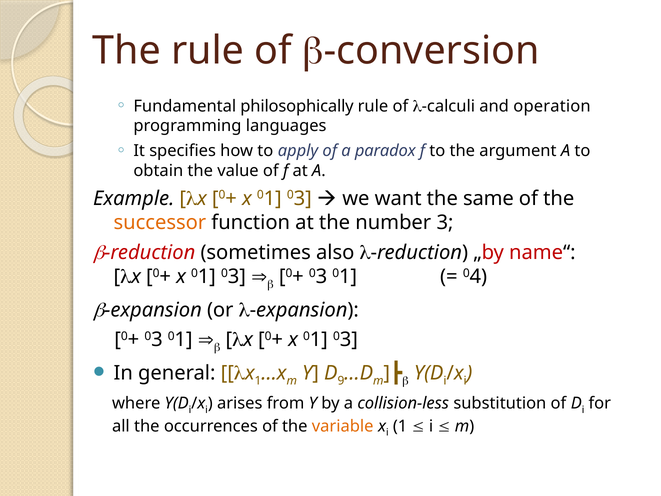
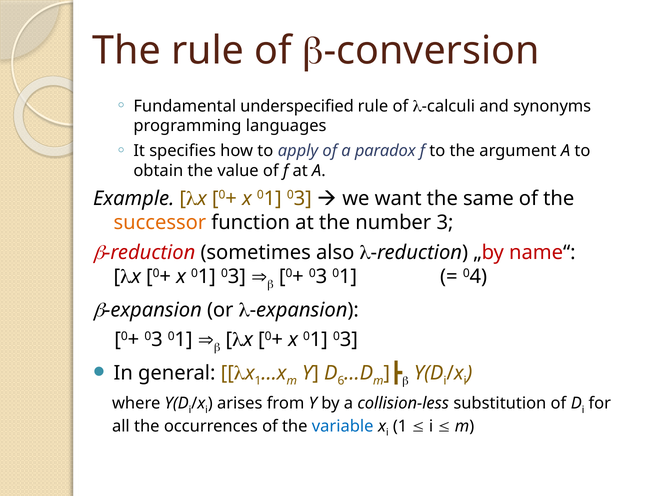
philosophically: philosophically -> underspecified (297, 106)
operation: operation -> synonyms (552, 106)
9: 9 -> 6 (341, 381)
variable colour: orange -> blue (343, 426)
